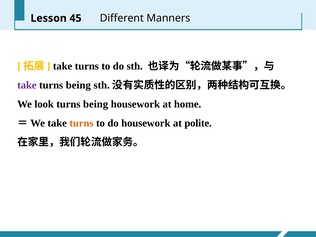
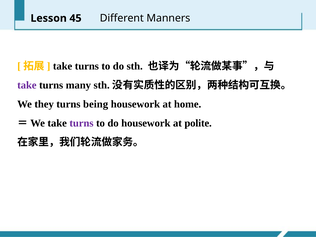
being: being -> many (78, 85)
look: look -> they (44, 104)
turns colour: orange -> purple (81, 123)
